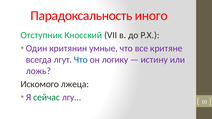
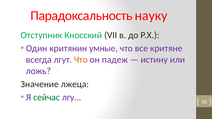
иного: иного -> науку (151, 16)
Что colour: blue -> orange (81, 60)
логику: логику -> падеж (115, 60)
Искомого: Искомого -> Значение (40, 84)
